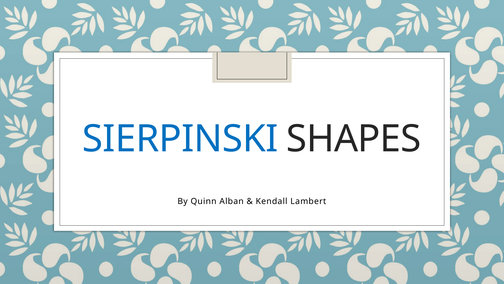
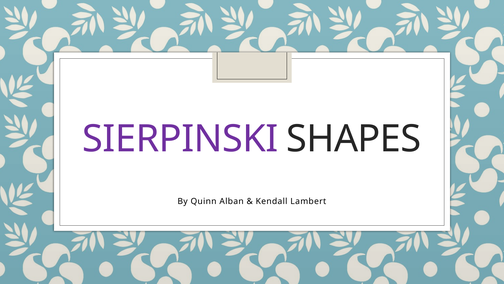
SIERPINSKI colour: blue -> purple (180, 139)
